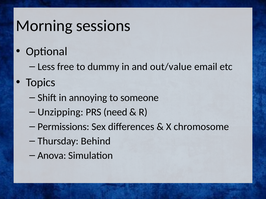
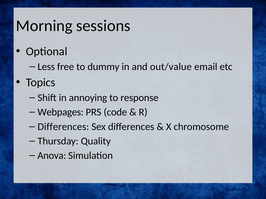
someone: someone -> response (140, 98)
Unzipping: Unzipping -> Webpages (61, 112)
need: need -> code (115, 112)
Permissions: Permissions -> Differences (63, 127)
Behind: Behind -> Quality (96, 141)
